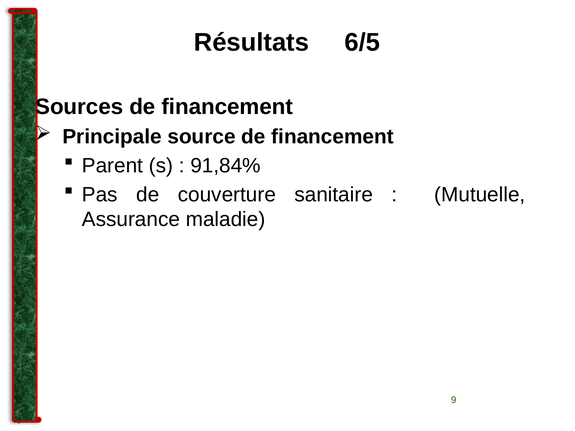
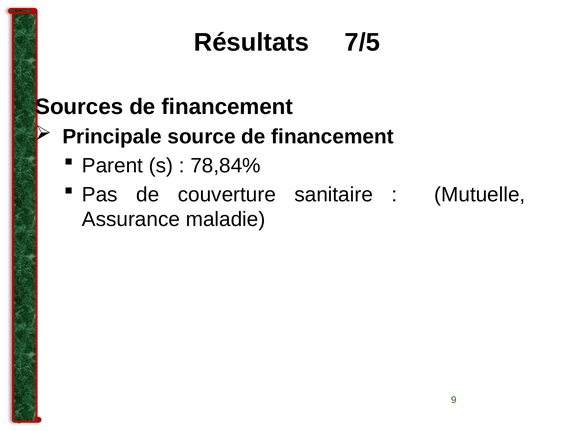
6/5: 6/5 -> 7/5 (362, 43)
91,84%: 91,84% -> 78,84% (226, 166)
